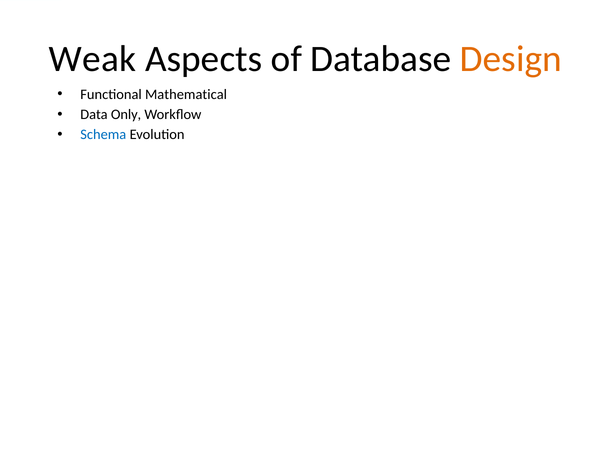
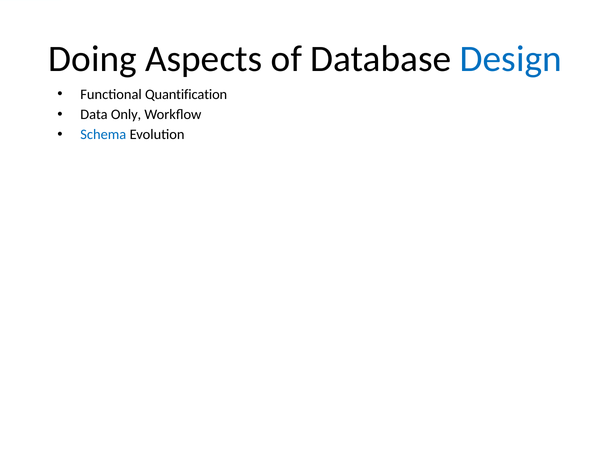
Weak: Weak -> Doing (93, 59)
Design colour: orange -> blue (511, 59)
Mathematical: Mathematical -> Quantification (186, 94)
